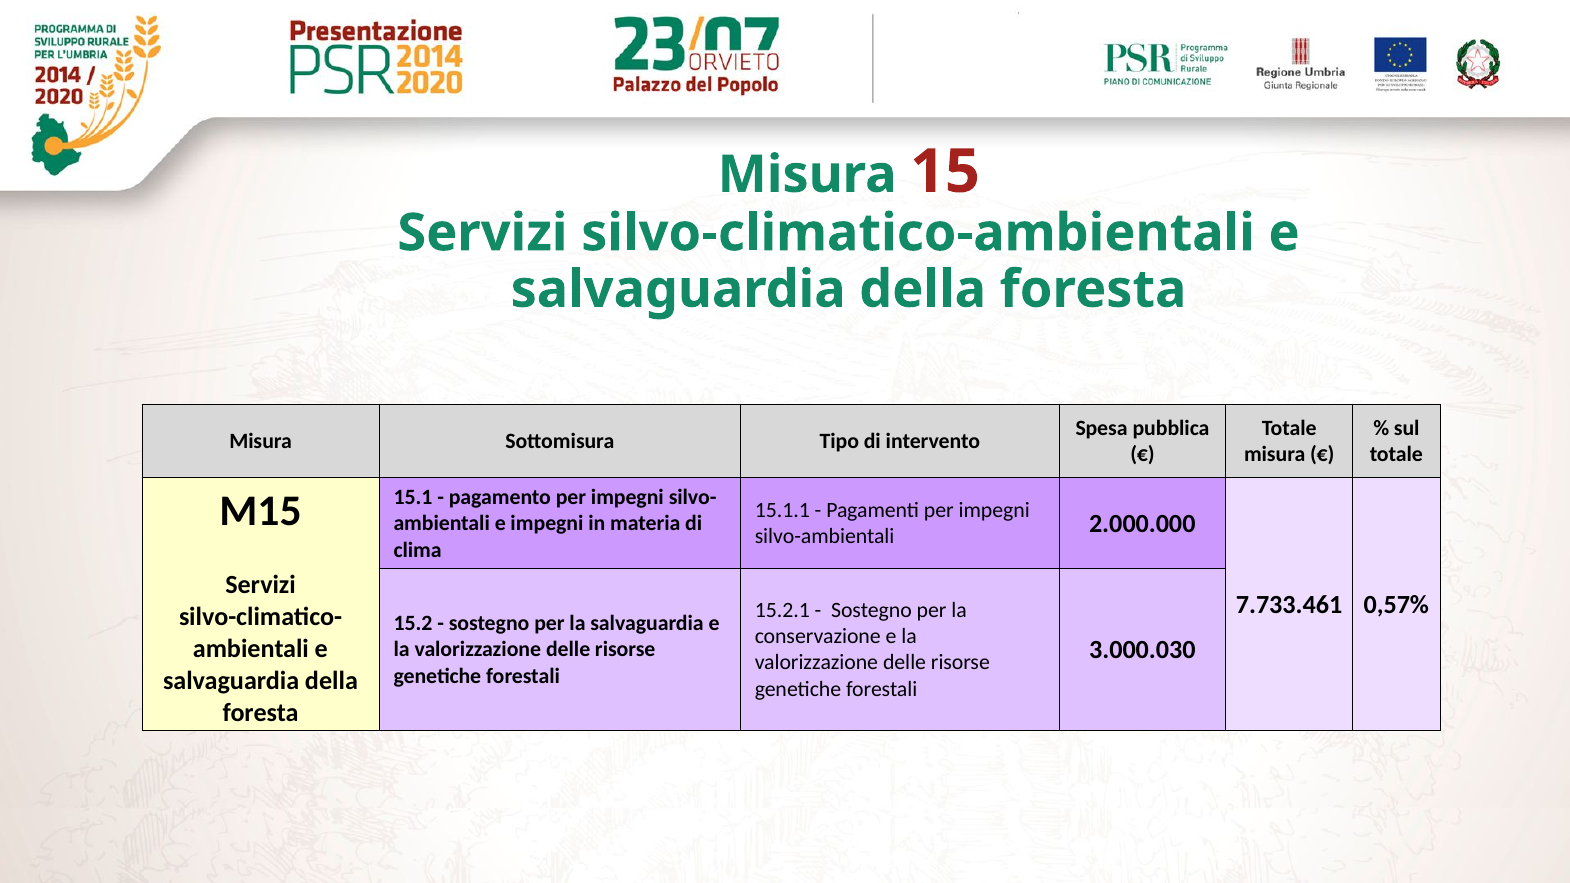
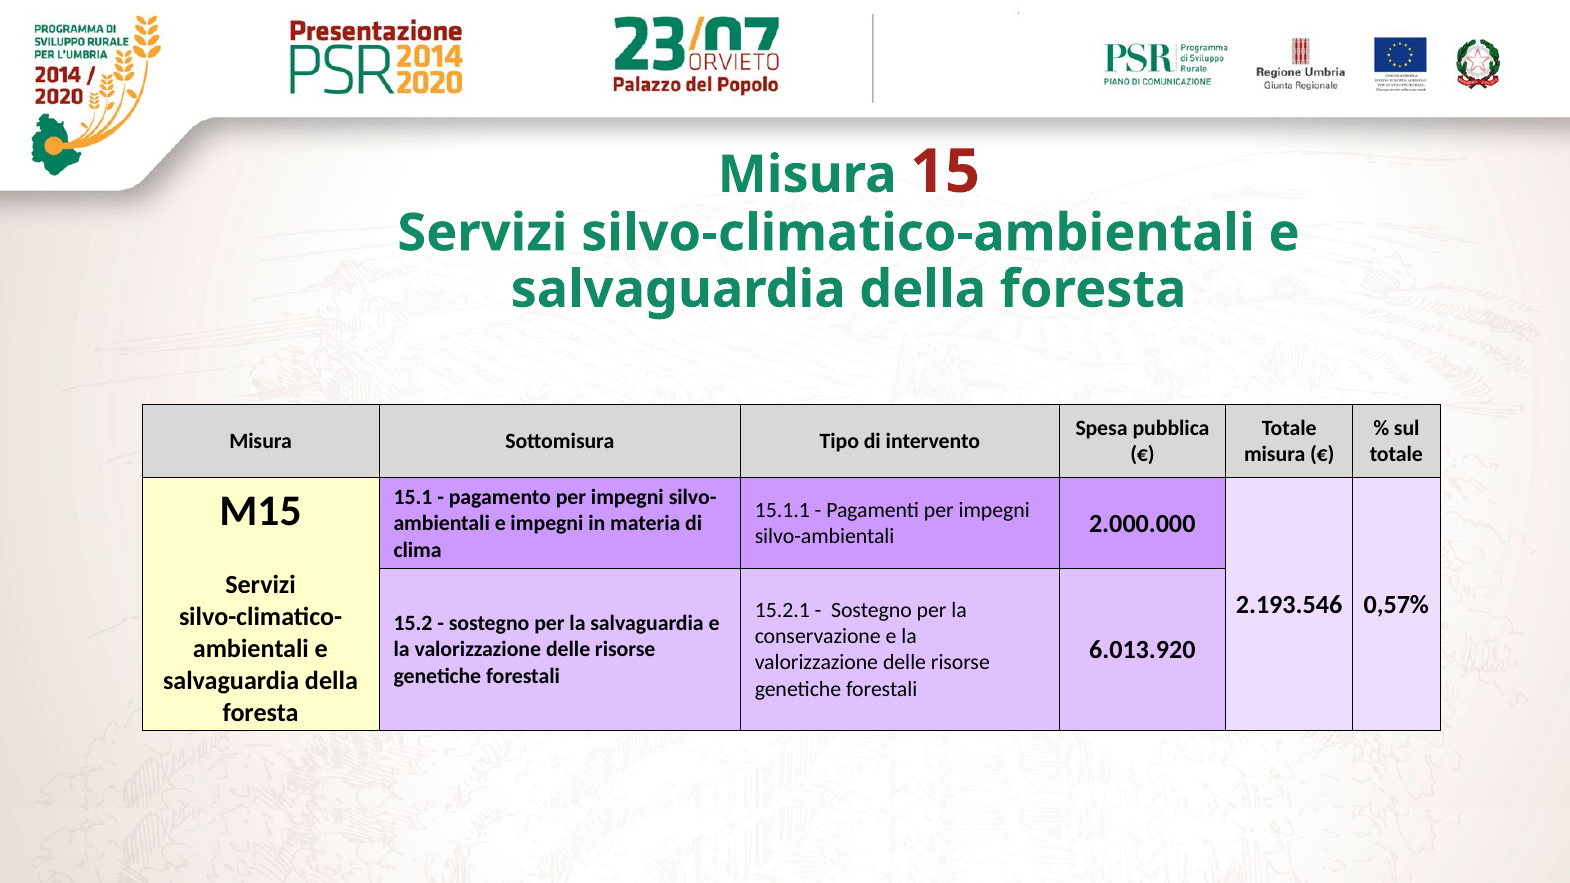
7.733.461: 7.733.461 -> 2.193.546 (1289, 605)
3.000.030: 3.000.030 -> 6.013.920 (1142, 650)
